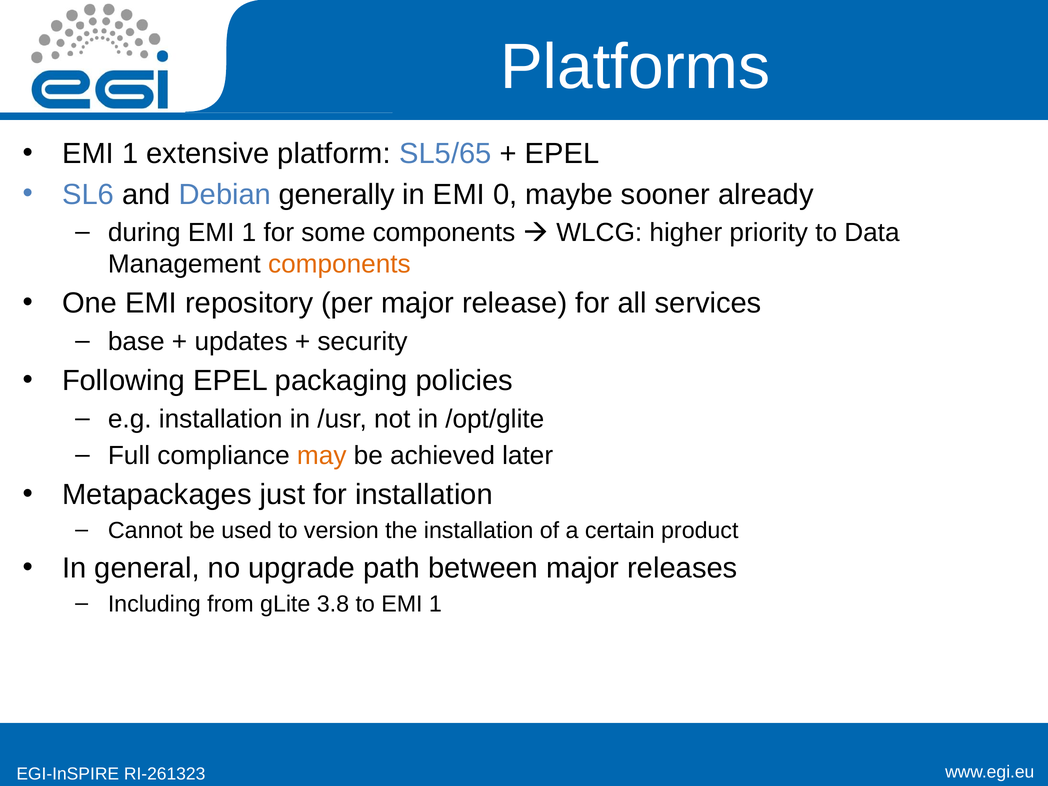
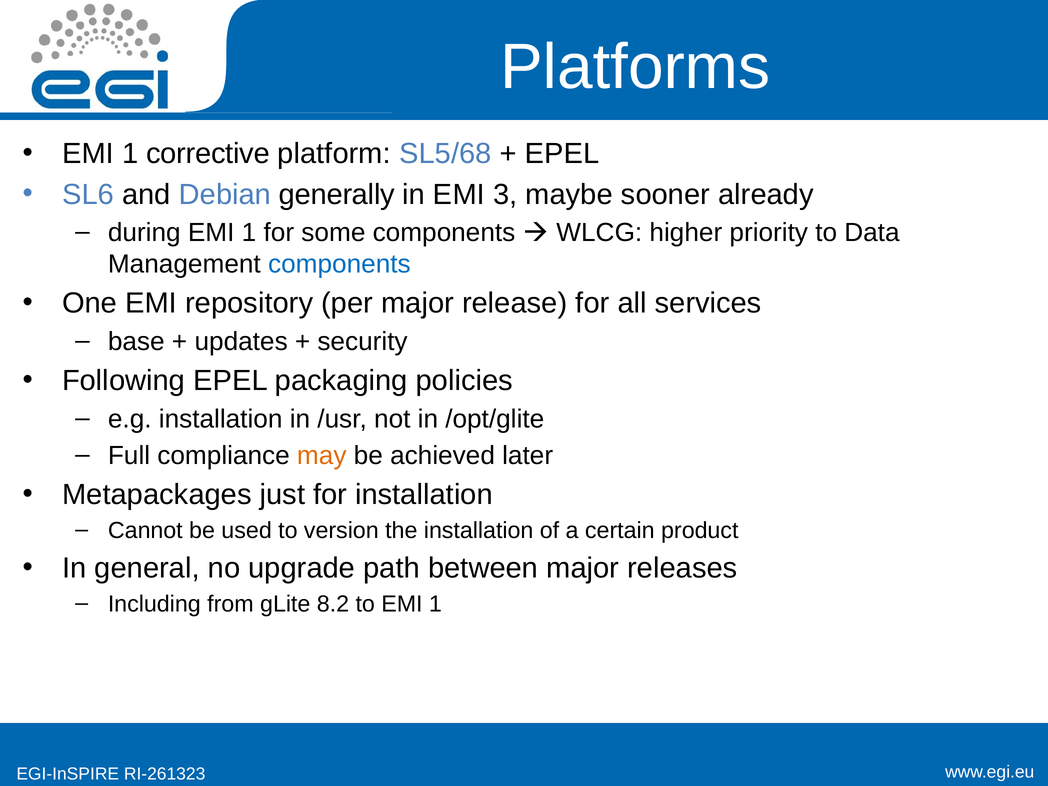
extensive: extensive -> corrective (208, 154)
SL5/65: SL5/65 -> SL5/68 (445, 154)
0: 0 -> 3 (505, 194)
components colour: orange -> blue (339, 264)
3.8: 3.8 -> 8.2 (333, 604)
